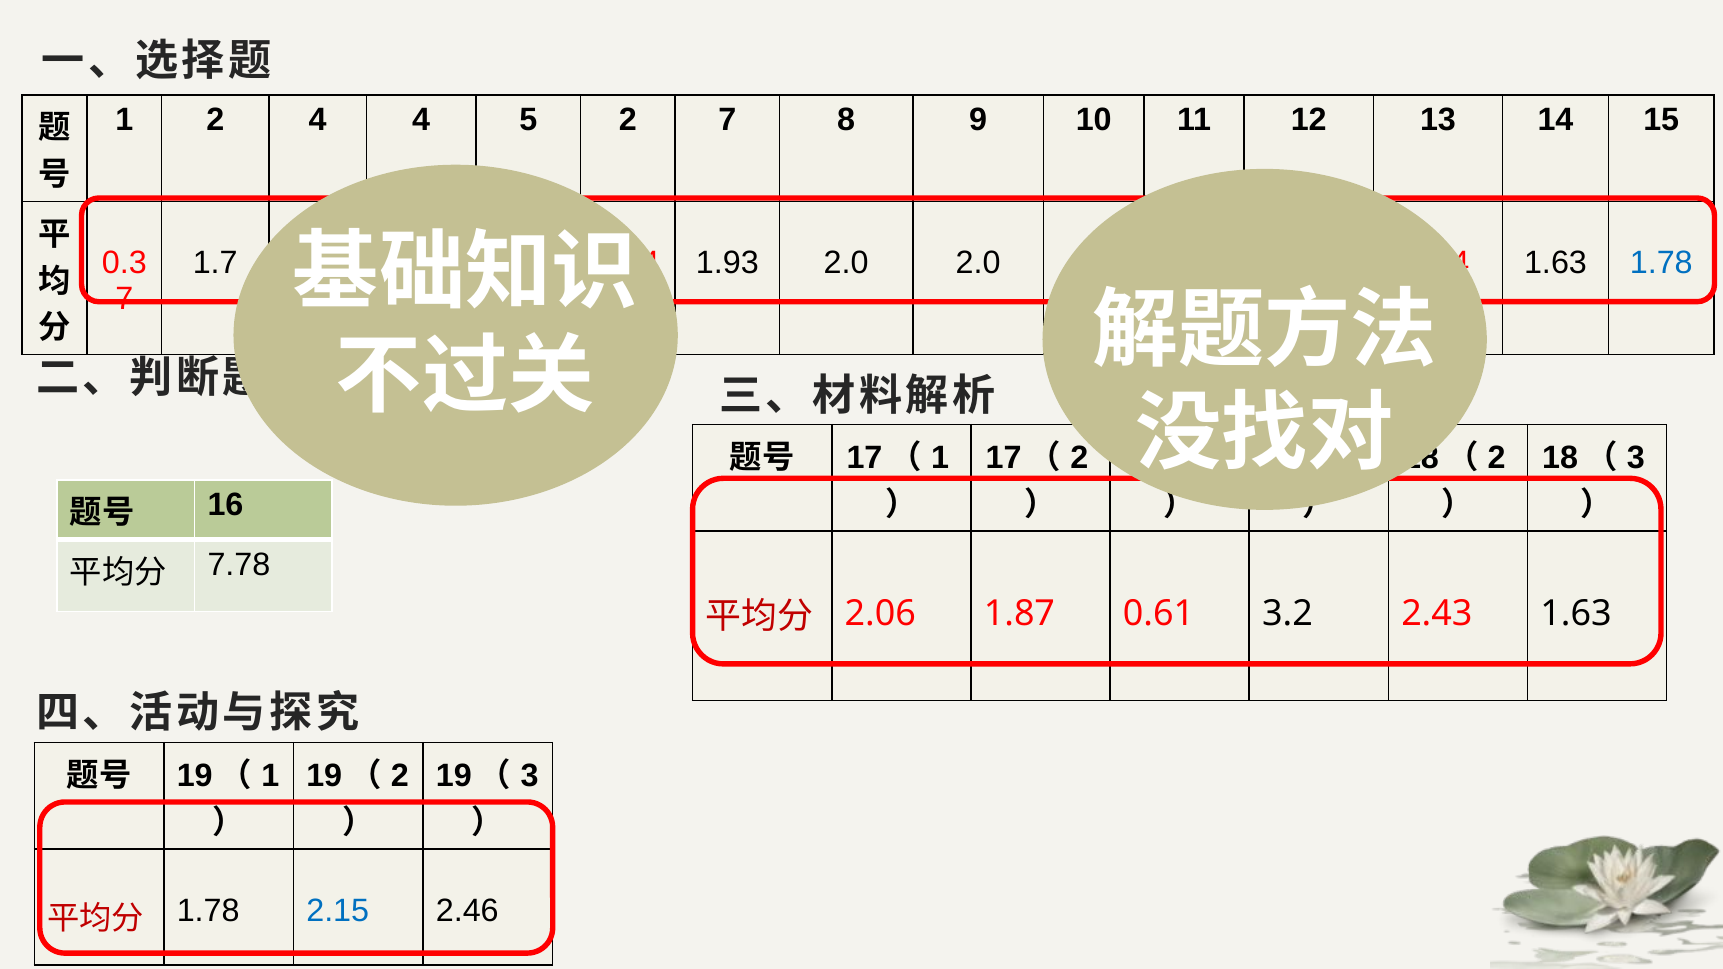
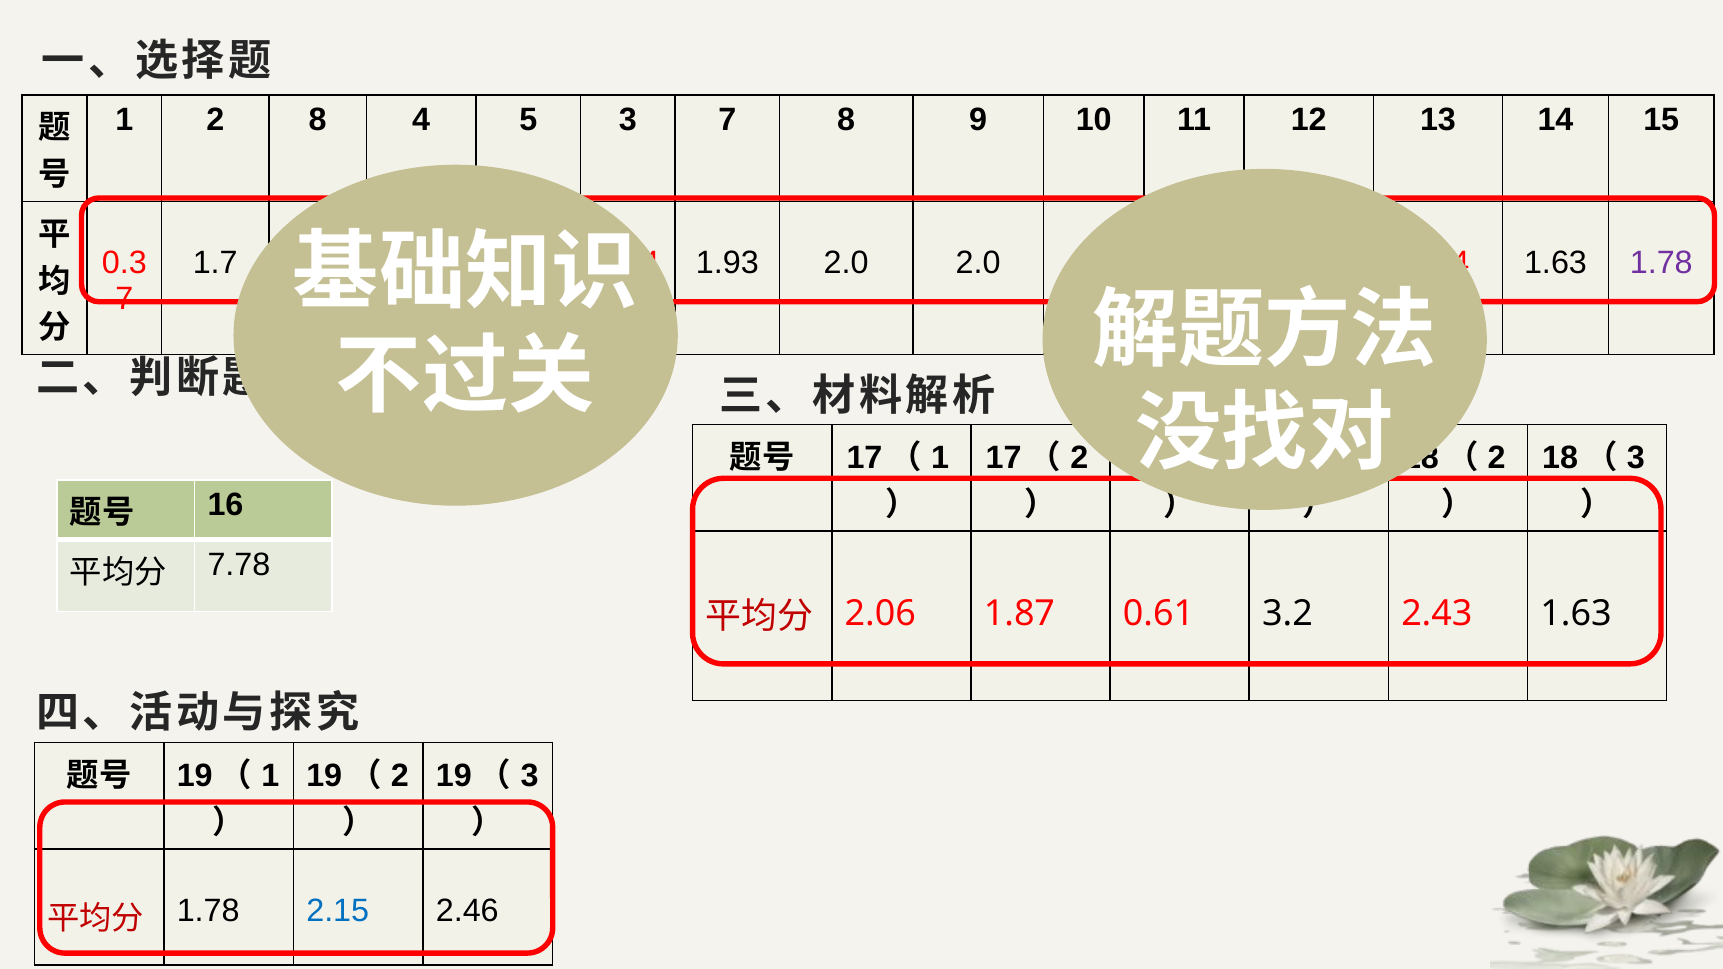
2 4: 4 -> 8 (318, 120)
5 2: 2 -> 3 (628, 120)
1.78 colour: blue -> purple (1661, 263)
